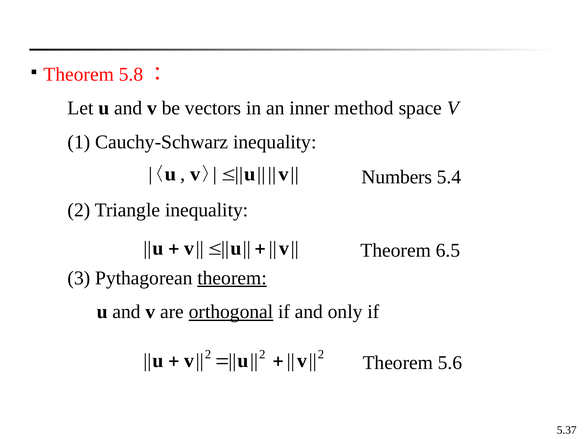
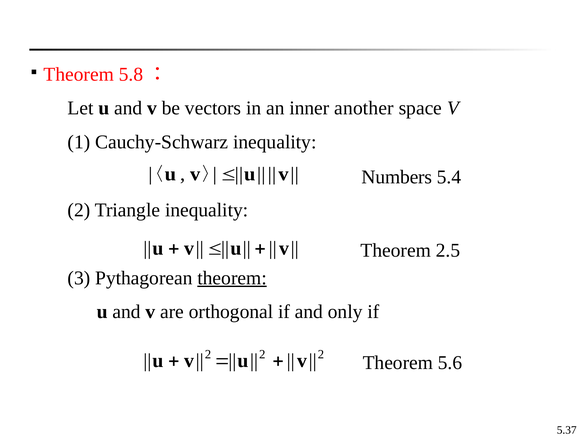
method: method -> another (364, 108)
6.5: 6.5 -> 2.5 (448, 250)
orthogonal underline: present -> none (231, 312)
